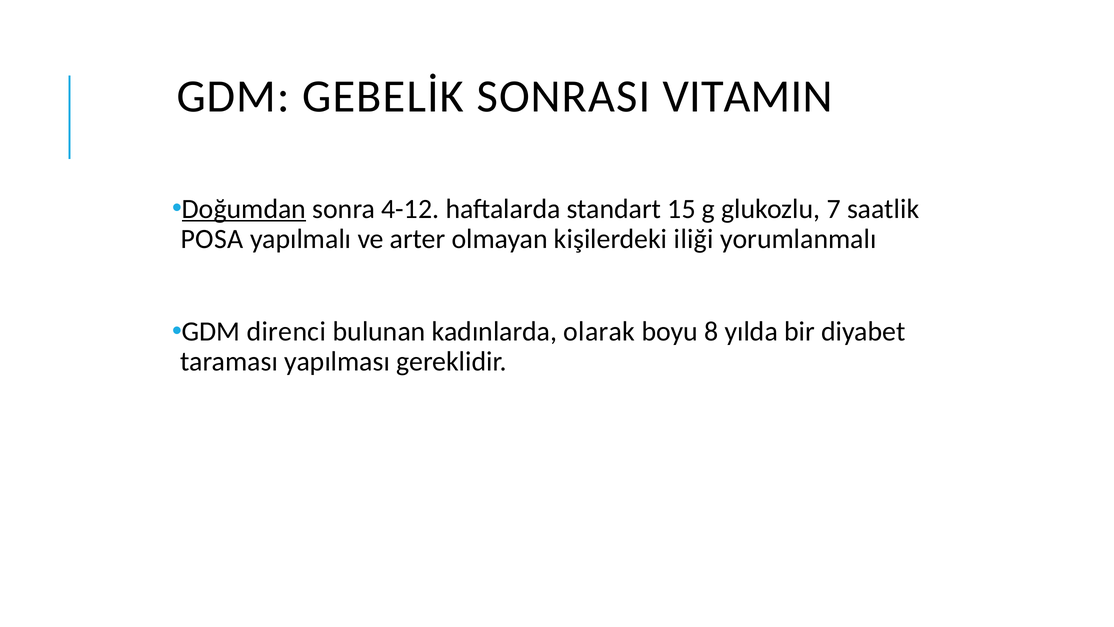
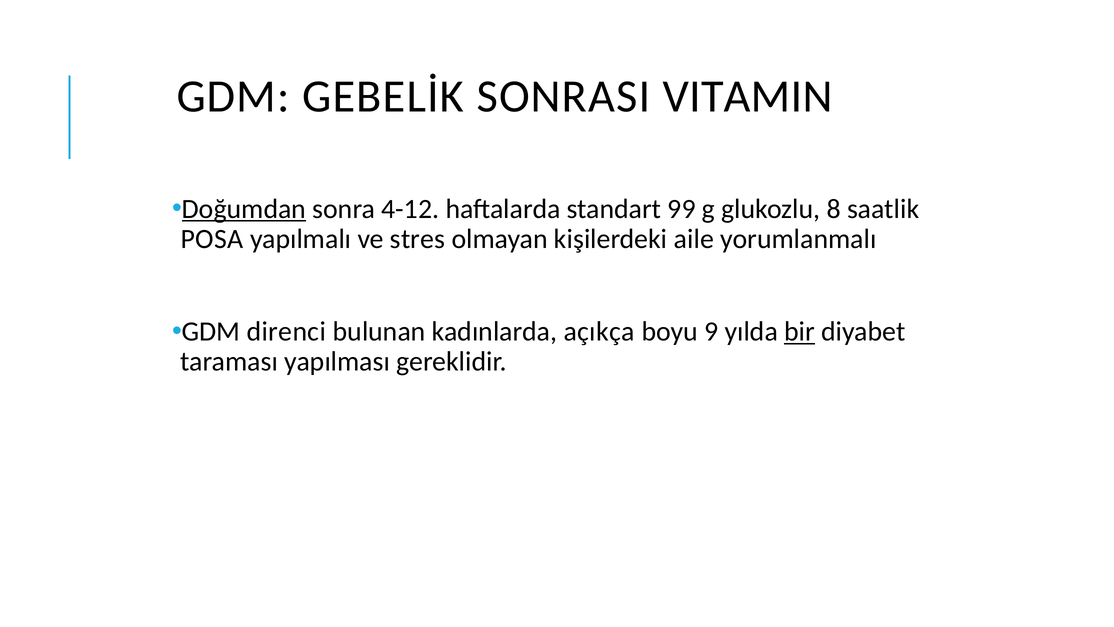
15: 15 -> 99 (682, 209)
7: 7 -> 8 (834, 209)
arter: arter -> stres (418, 239)
iliği: iliği -> aile (694, 239)
olarak: olarak -> açıkça (599, 331)
8: 8 -> 9 (711, 331)
bir underline: none -> present (800, 331)
